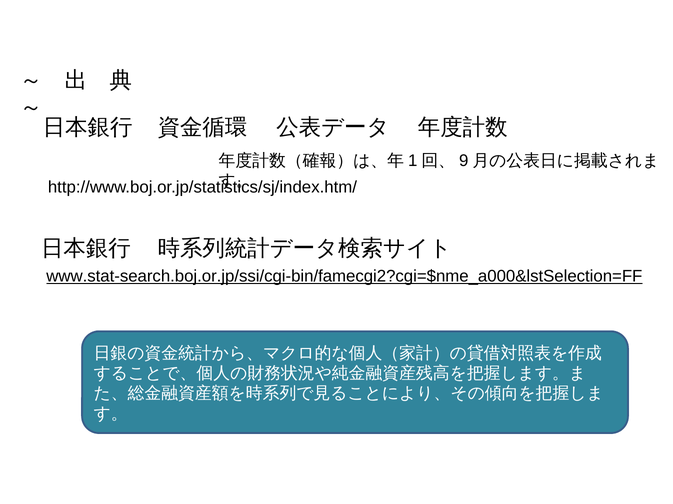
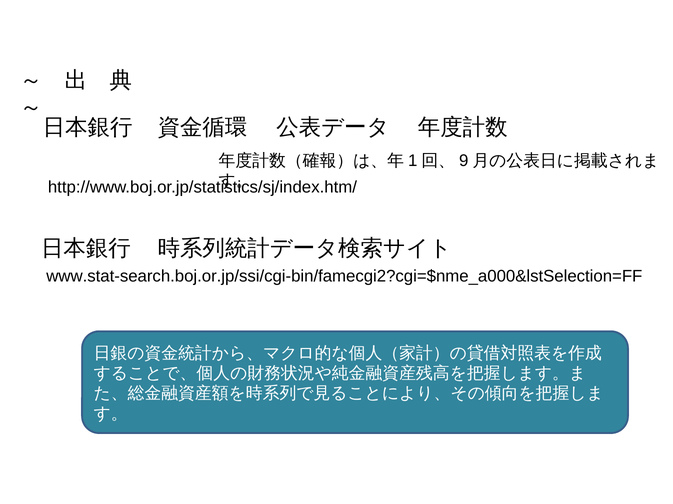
www.stat-search.boj.or.jp/ssi/cgi-bin/famecgi2?cgi=$nme_a000&lstSelection=FF underline: present -> none (344, 277)
